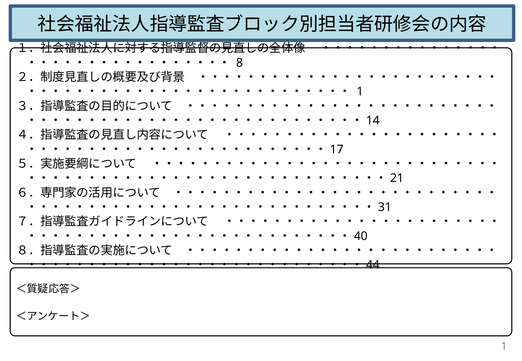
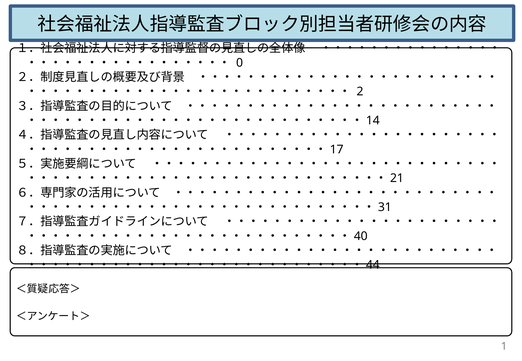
8: 8 -> 0 (240, 63)
1: 1 -> 2 (360, 92)
